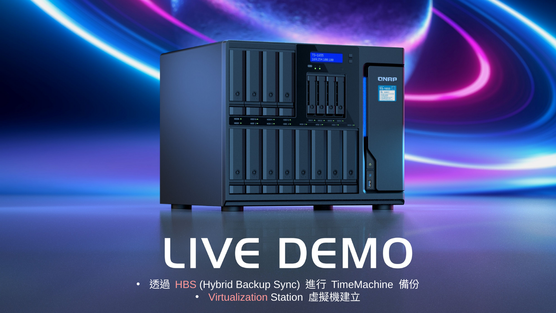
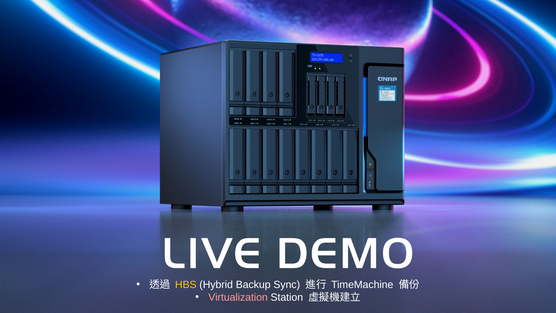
HBS colour: pink -> yellow (186, 285)
